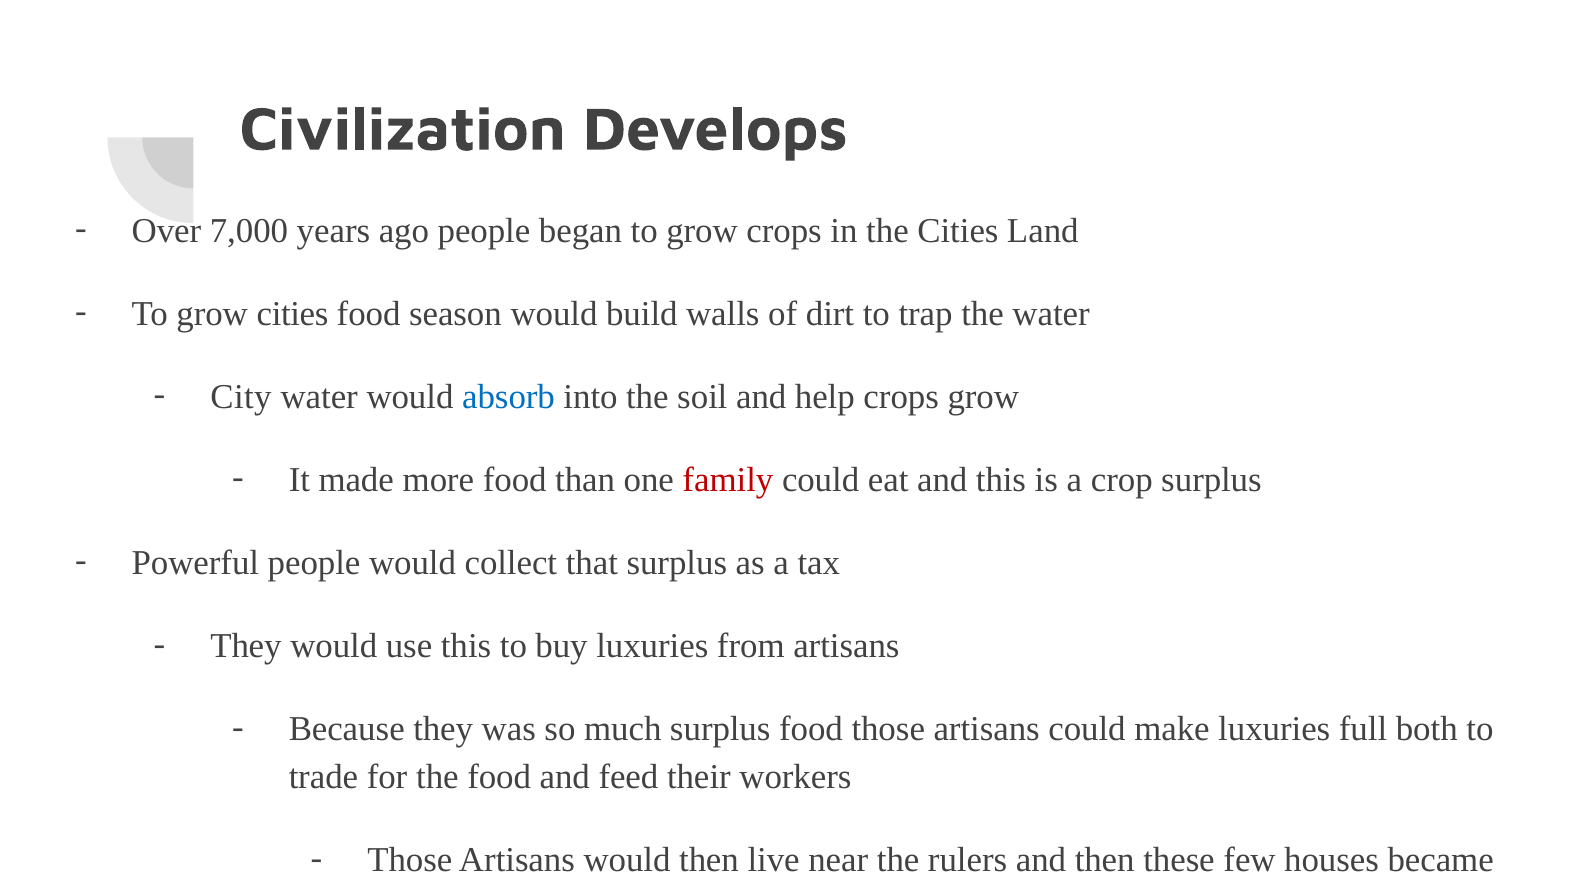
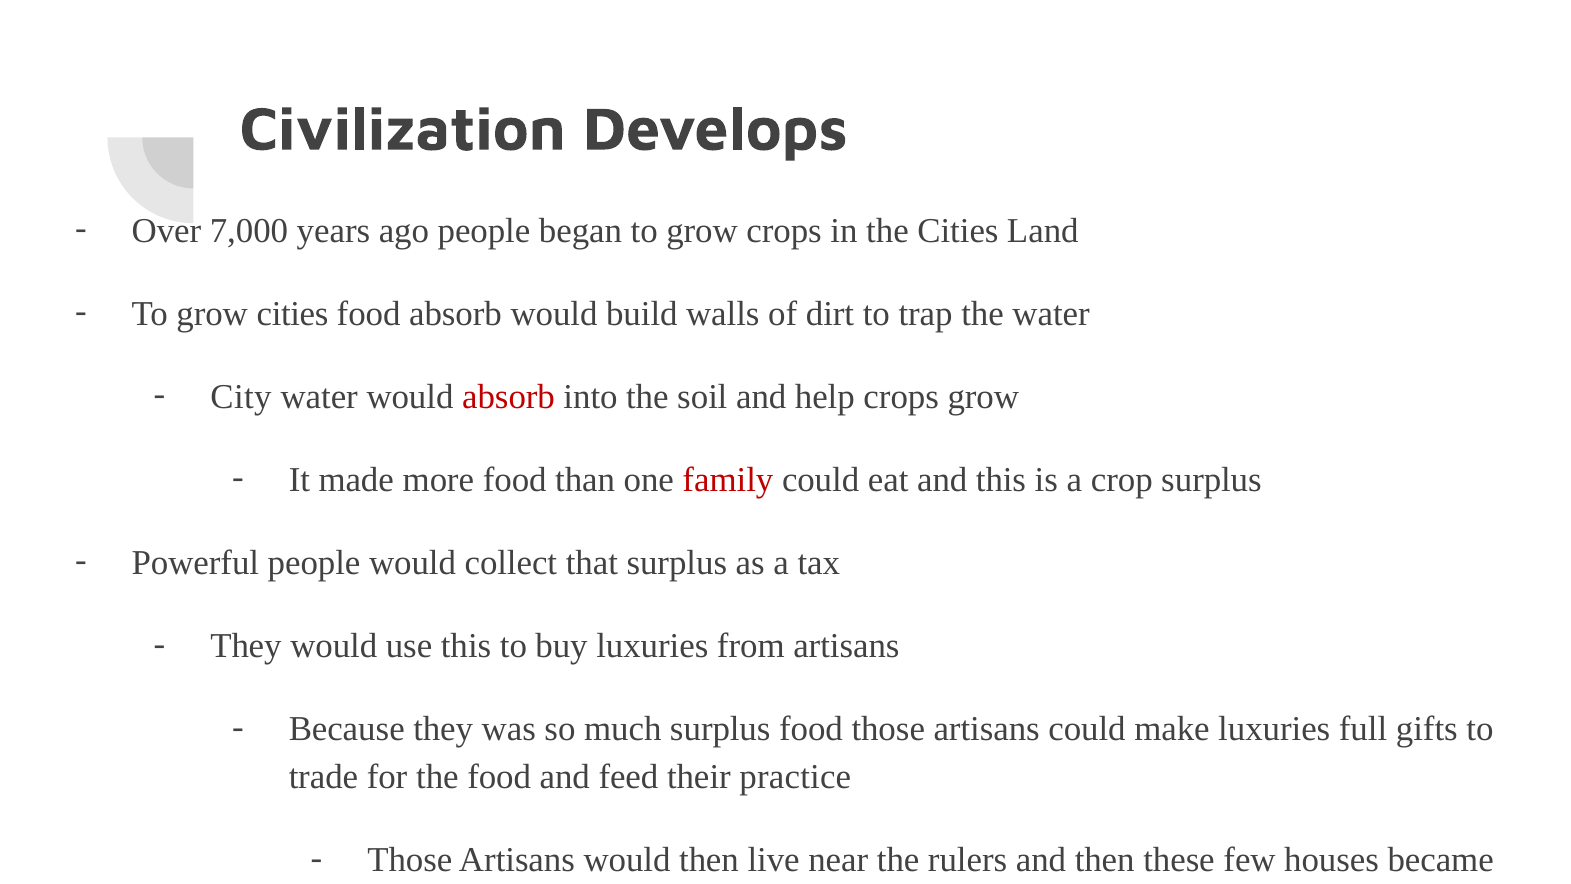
food season: season -> absorb (455, 313)
absorb colour: blue -> red (509, 396)
both: both -> gifts (1427, 728)
workers: workers -> practice (795, 777)
